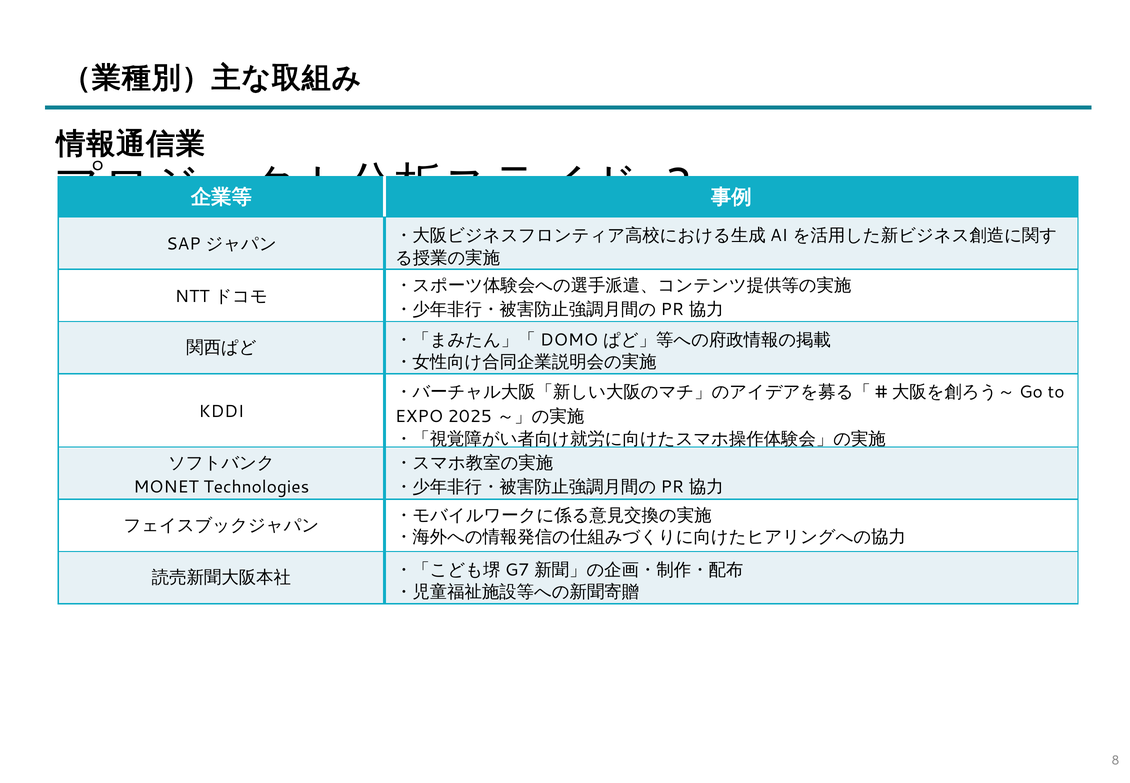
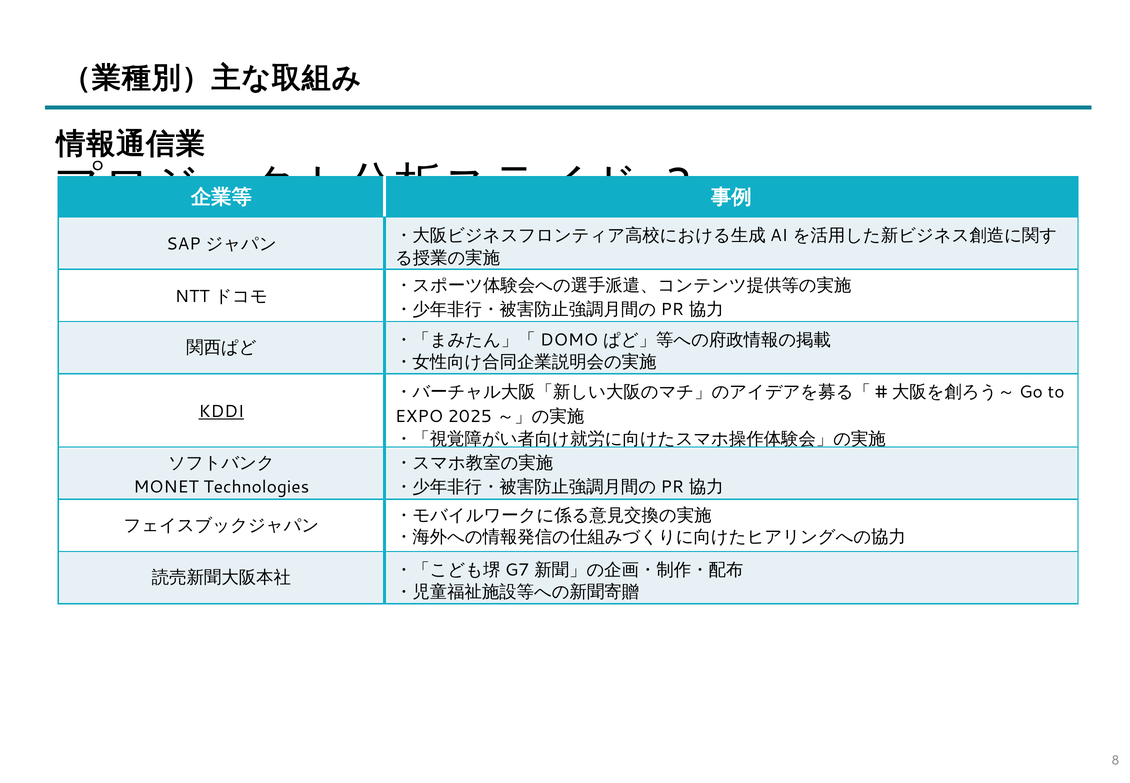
KDDI underline: none -> present (221, 411)
